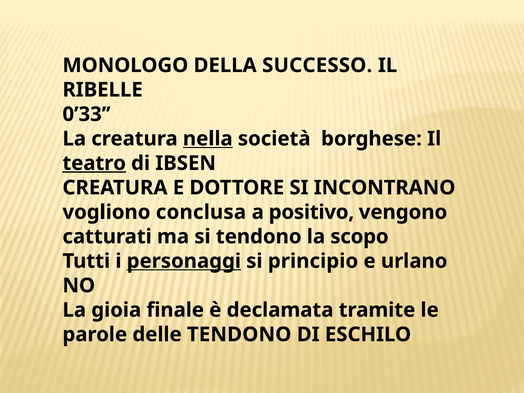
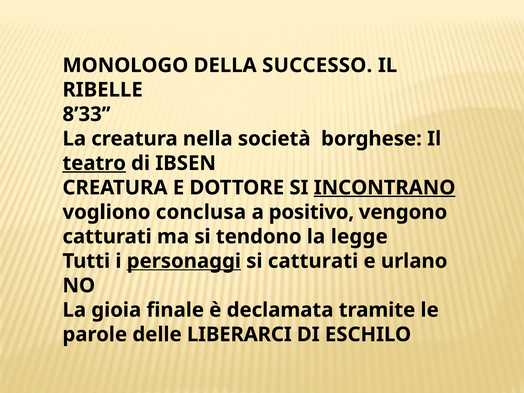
0’33: 0’33 -> 8’33 (87, 114)
nella underline: present -> none (208, 139)
INCONTRANO underline: none -> present (385, 188)
scopo: scopo -> legge (359, 237)
si principio: principio -> catturati (313, 261)
delle TENDONO: TENDONO -> LIBERARCI (239, 334)
